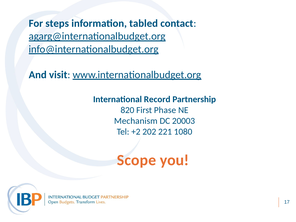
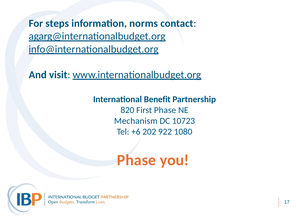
tabled: tabled -> norms (144, 23)
Record: Record -> Benefit (157, 99)
20003: 20003 -> 10723 (184, 121)
+2: +2 -> +6 (136, 132)
221: 221 -> 922 (165, 132)
Scope: Scope -> Phase (137, 160)
